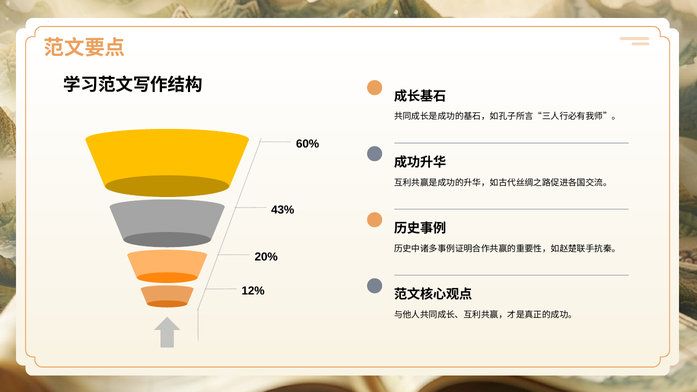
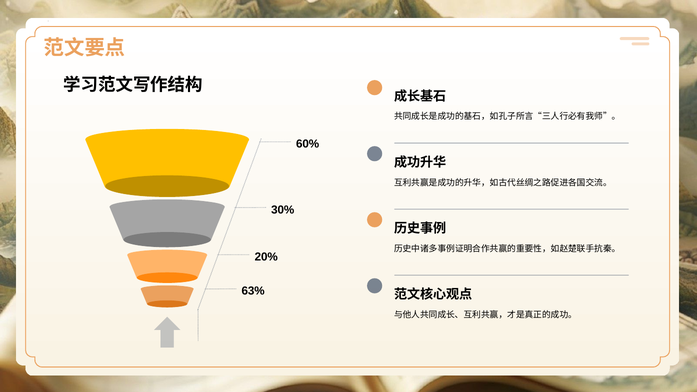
43%: 43% -> 30% (283, 210)
12%: 12% -> 63% (253, 291)
